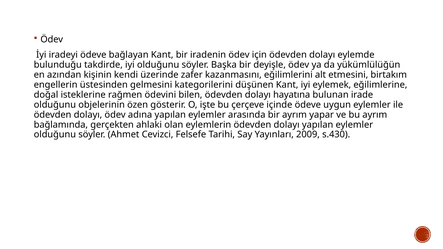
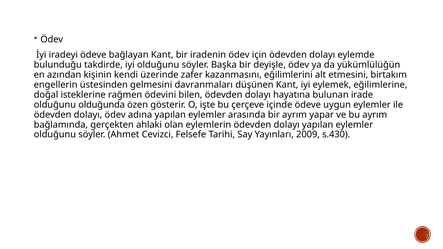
kategorilerini: kategorilerini -> davranmaları (204, 85)
objelerinin: objelerinin -> olduğunda (102, 105)
